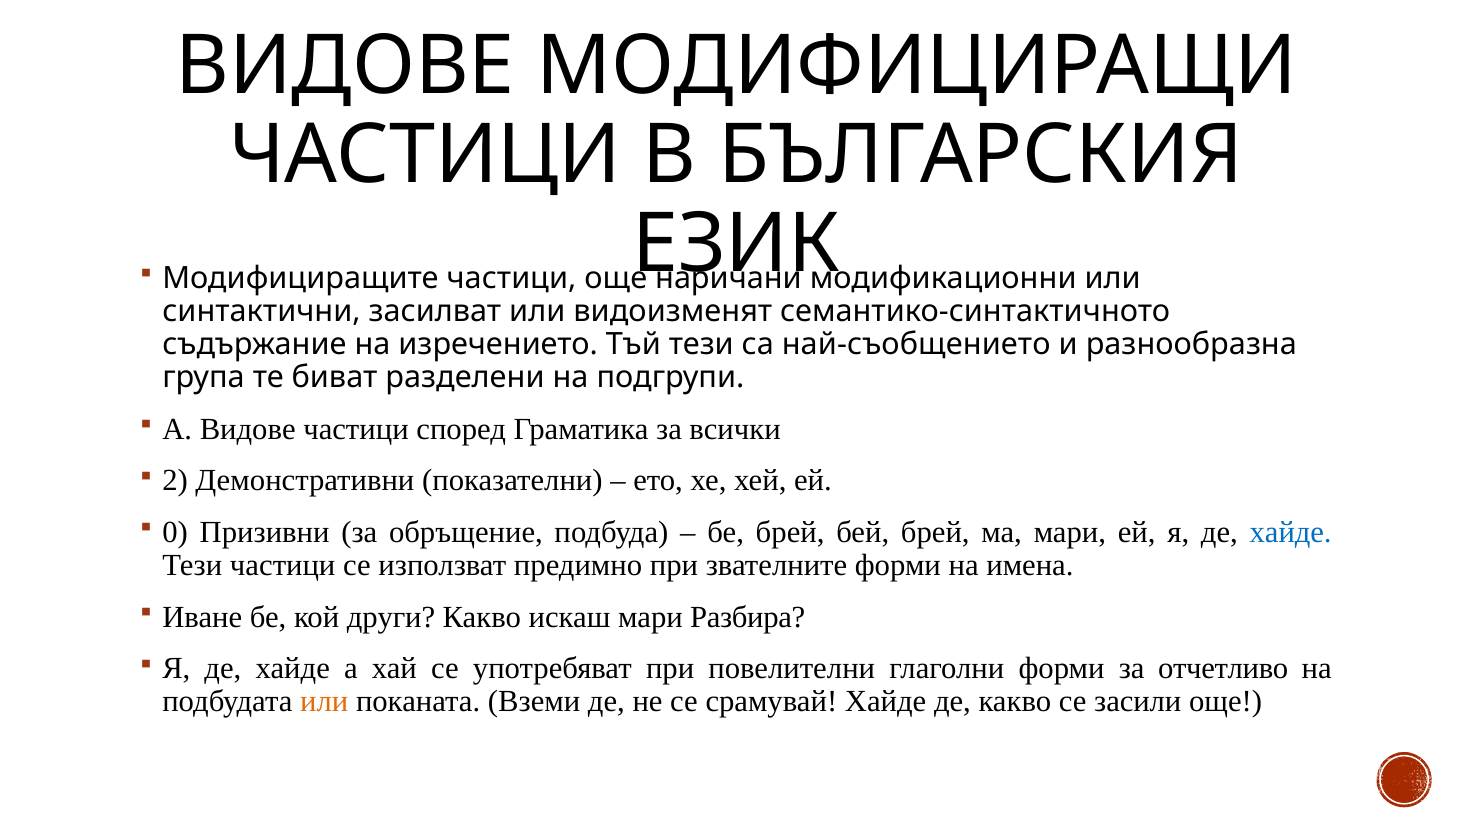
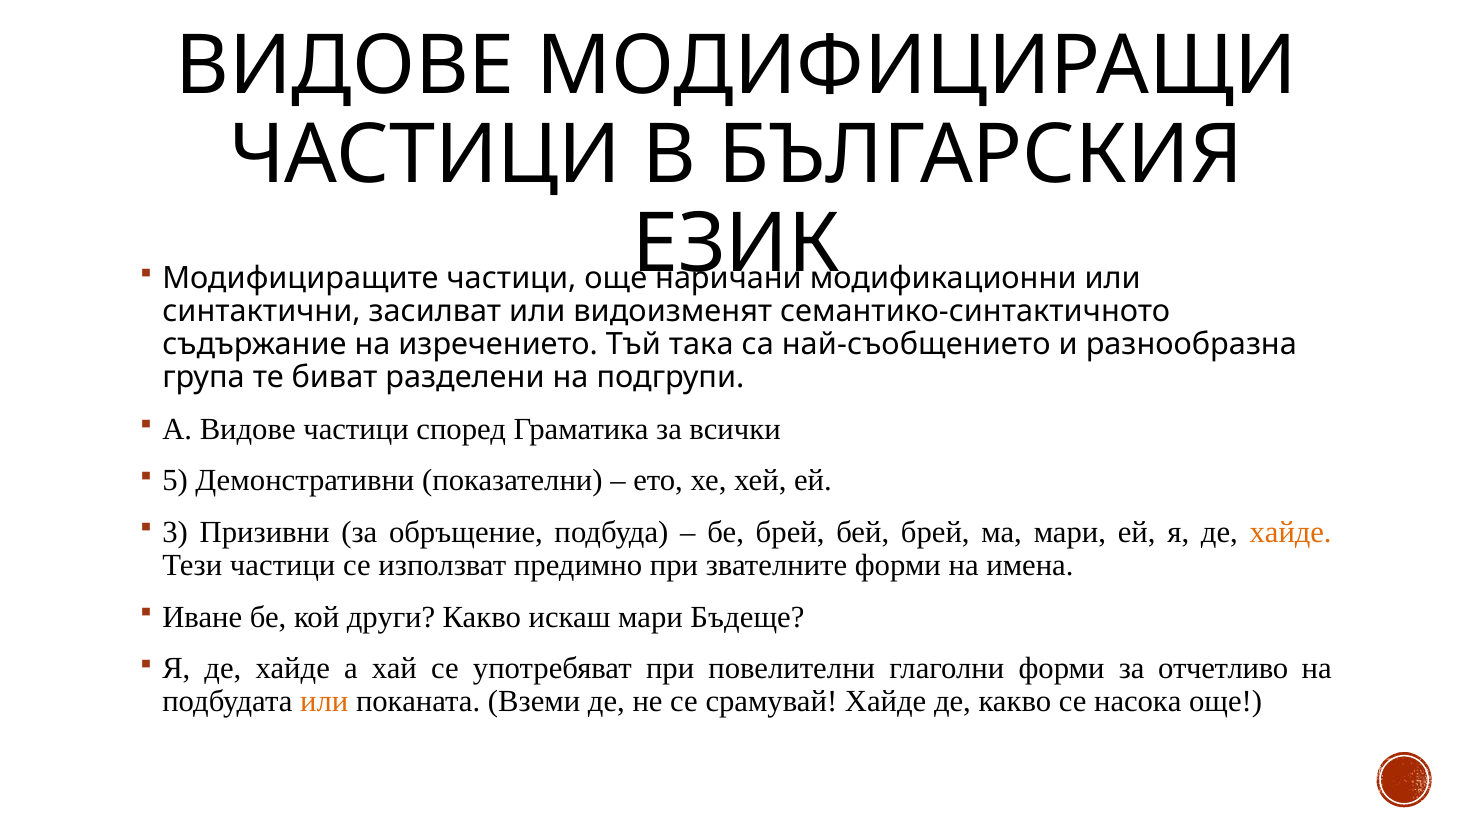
Тъй тези: тези -> така (701, 344)
2: 2 -> 5 (175, 481)
0: 0 -> 3 (175, 532)
хайде colour: blue -> orange (1291, 532)
Разбира: Разбира -> Бъдеще (747, 617)
засили: засили -> насока (1138, 702)
